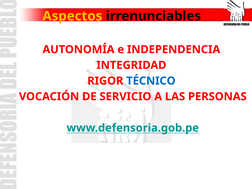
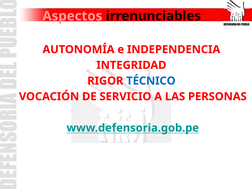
Aspectos colour: yellow -> pink (72, 16)
